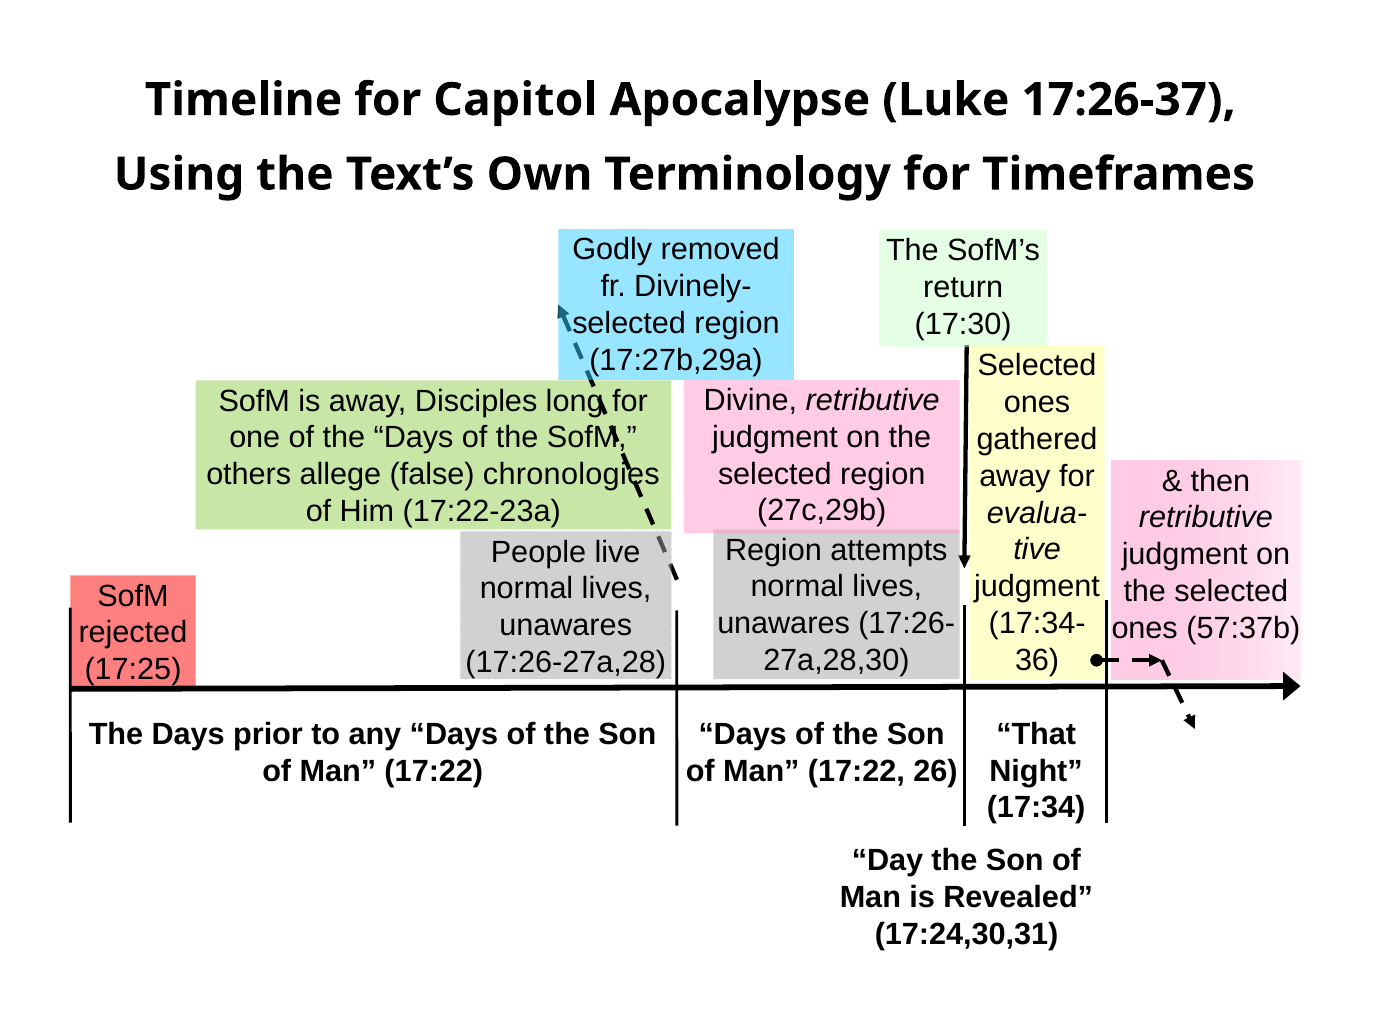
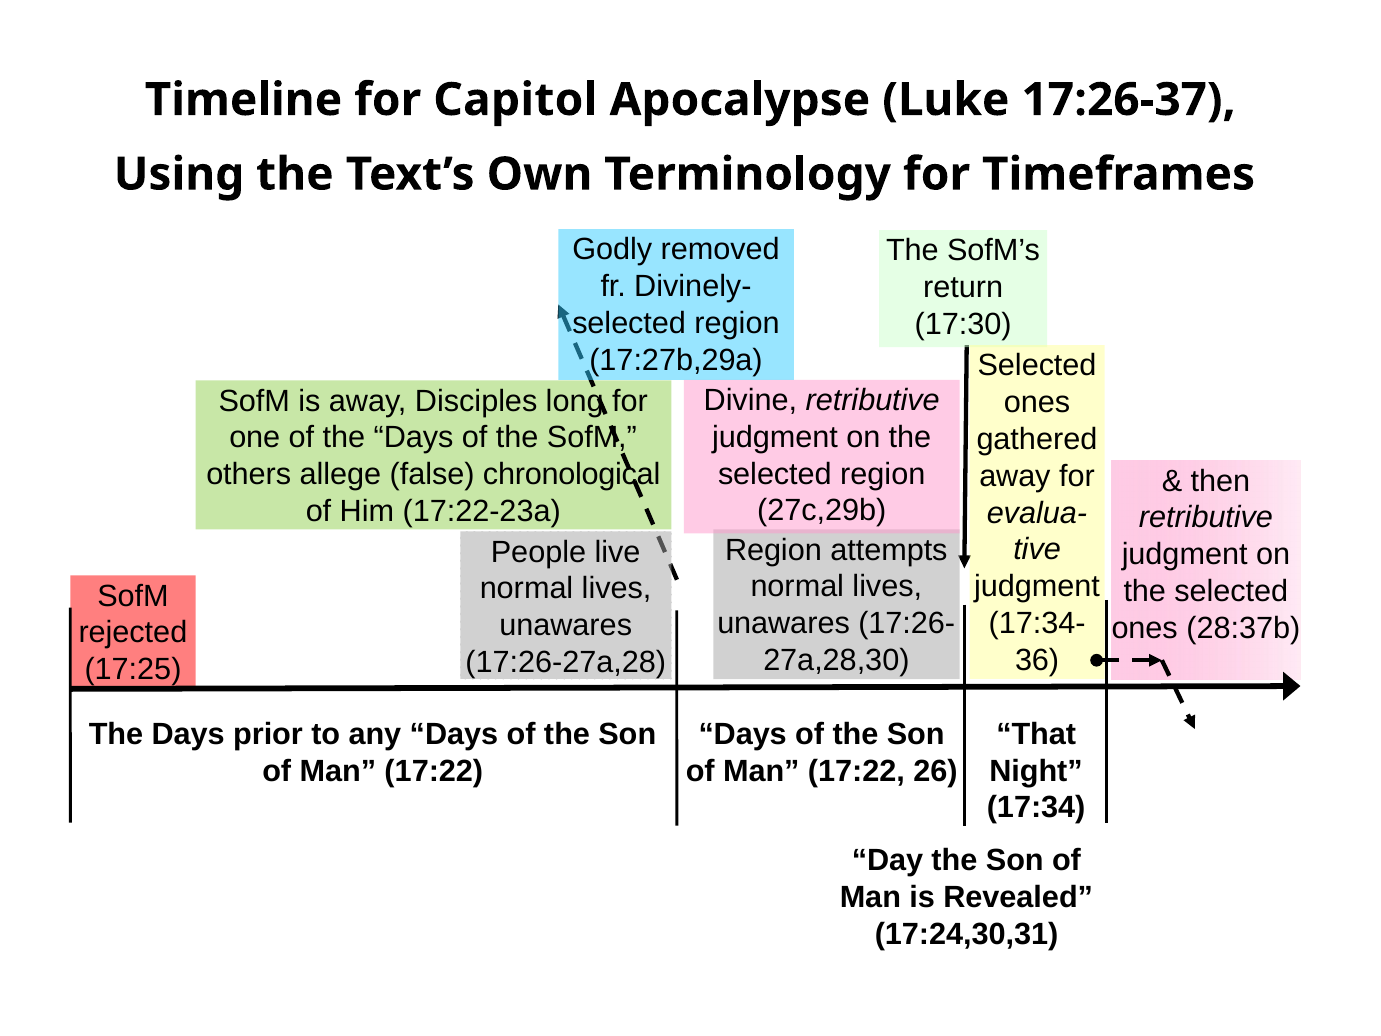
chronologies: chronologies -> chronological (572, 474)
57:37b: 57:37b -> 28:37b (1243, 628)
